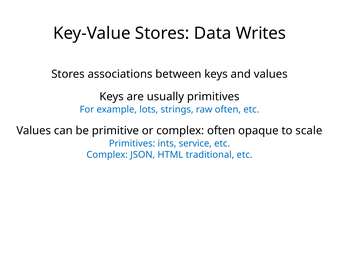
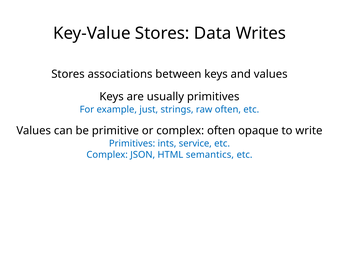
lots: lots -> just (149, 110)
scale: scale -> write (309, 131)
traditional: traditional -> semantics (210, 155)
